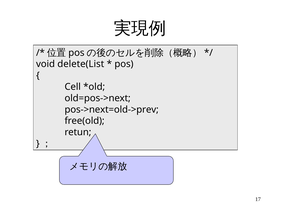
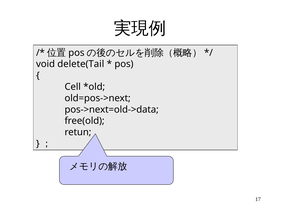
delete(List: delete(List -> delete(Tail (81, 64)
pos->next=old->prev: pos->next=old->prev -> pos->next=old->data (112, 110)
